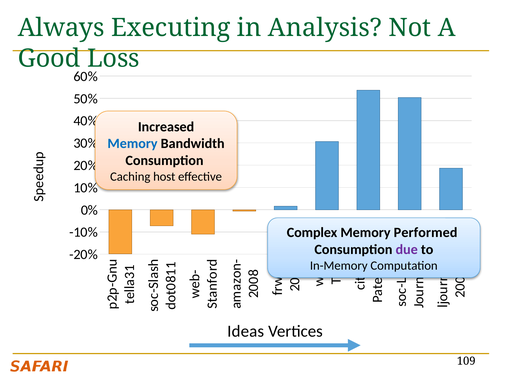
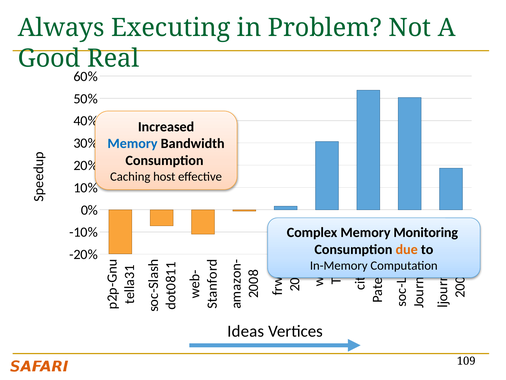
Analysis: Analysis -> Problem (325, 28)
Loss: Loss -> Real (113, 58)
Performed: Performed -> Monitoring (426, 232)
due colour: purple -> orange (407, 249)
